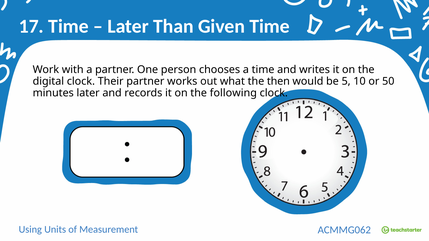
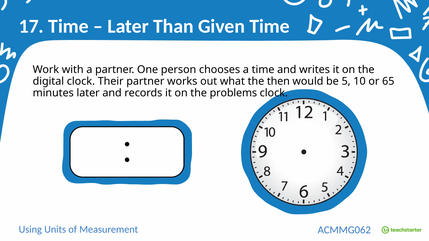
50: 50 -> 65 (388, 81)
following: following -> problems (233, 93)
